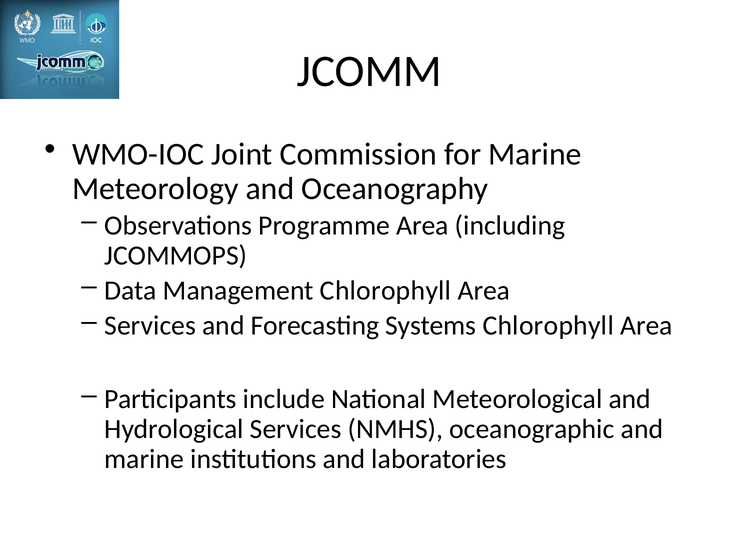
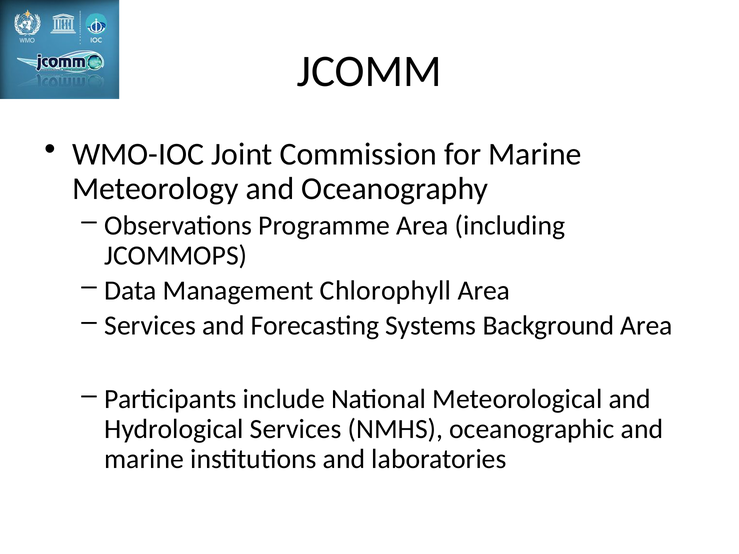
Systems Chlorophyll: Chlorophyll -> Background (548, 326)
